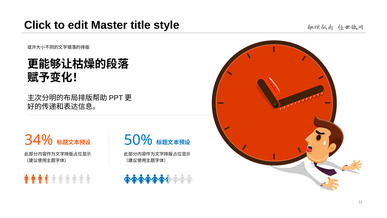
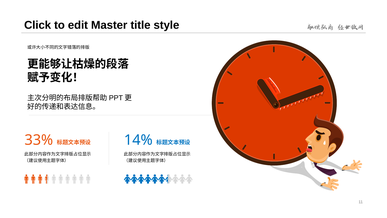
34%: 34% -> 33% (39, 140)
50%: 50% -> 14% (138, 140)
